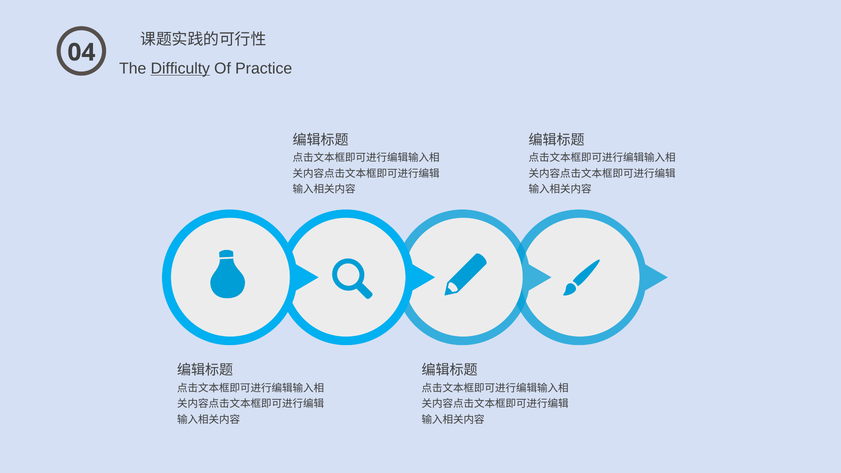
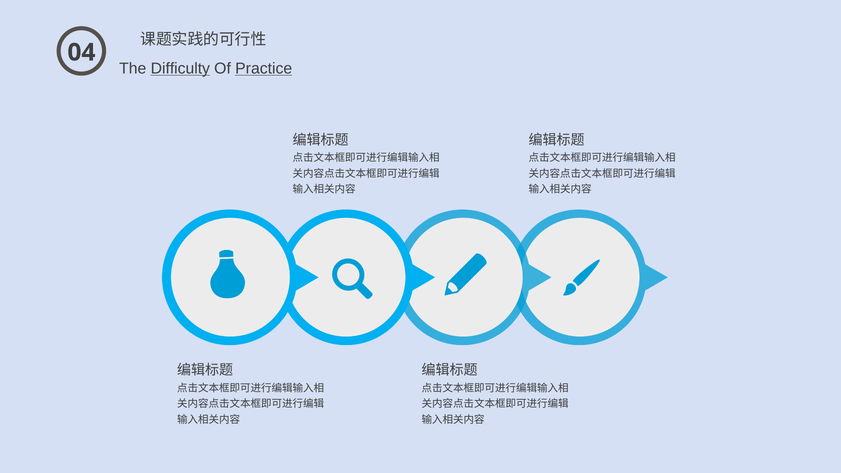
Practice underline: none -> present (264, 68)
